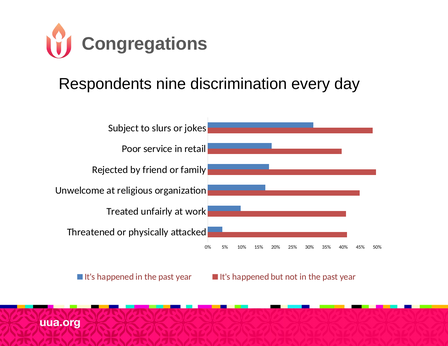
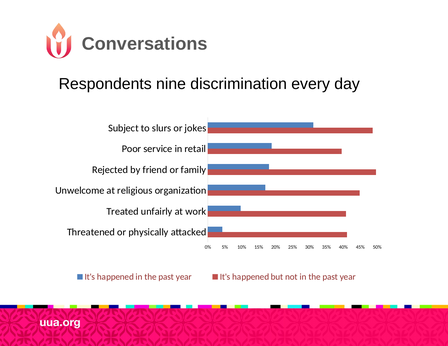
Congregations: Congregations -> Conversations (145, 44)
